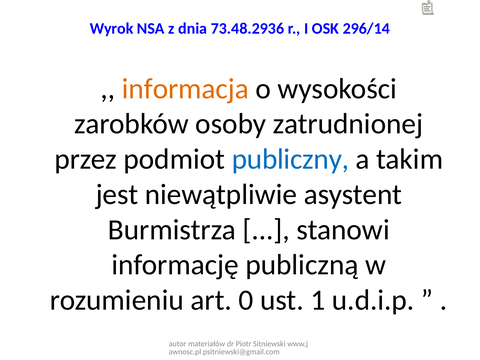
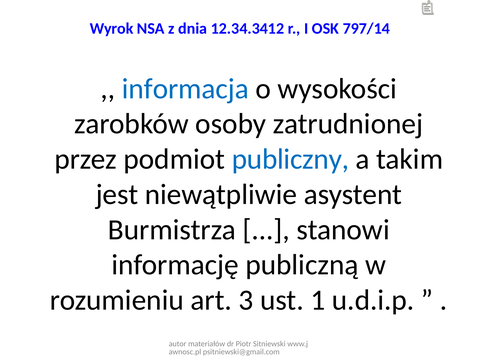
73.48.2936: 73.48.2936 -> 12.34.3412 (247, 28)
296/14: 296/14 -> 797/14 (366, 28)
informacja colour: orange -> blue (185, 89)
0: 0 -> 3 (246, 300)
